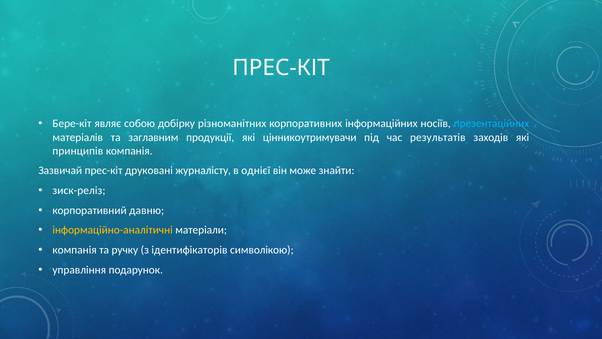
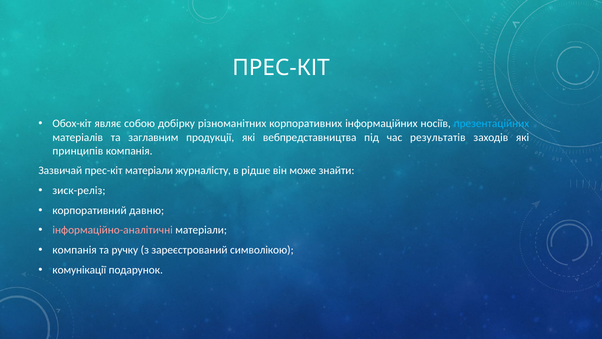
Бере-кіт: Бере-кіт -> Обох-кіт (72, 124)
цінникоутримувачи: цінникоутримувачи -> вебпредставництва (310, 137)
прес-кіт друковані: друковані -> матеріали (149, 171)
однієї: однієї -> рідше (256, 171)
інформаційно-аналітичні colour: yellow -> pink (113, 230)
ідентифікаторів: ідентифікаторів -> зареєстрований (189, 250)
управління: управління -> комунікації (79, 270)
